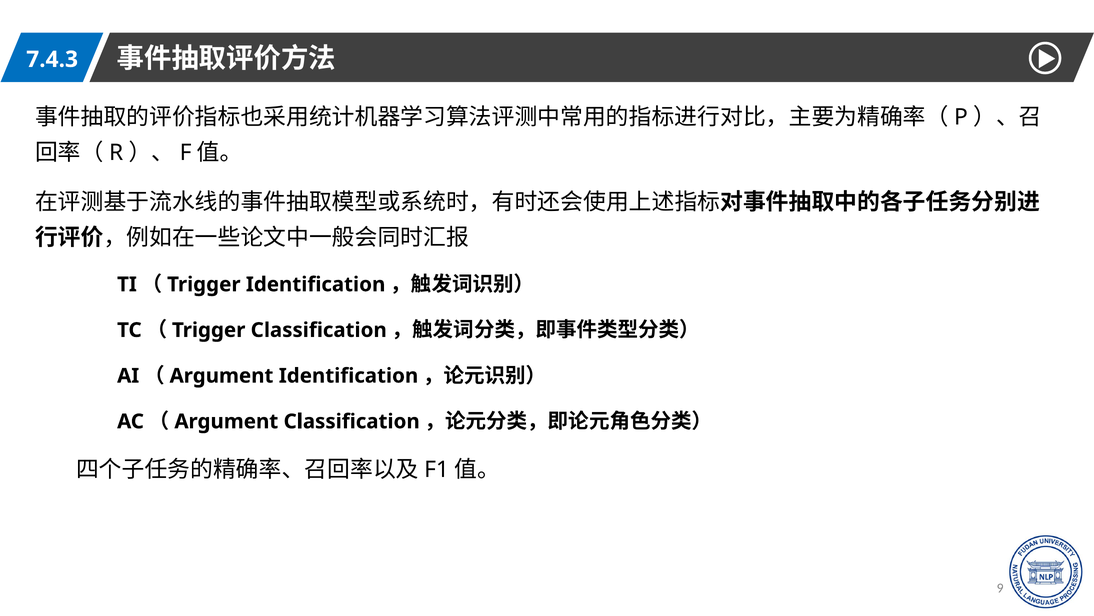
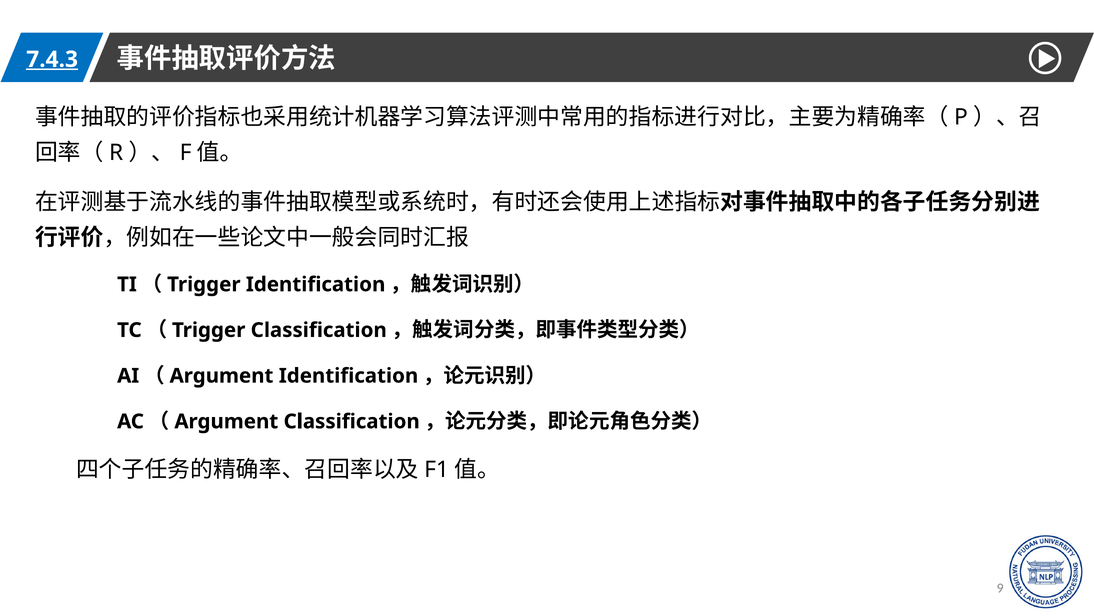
7.4.3 underline: none -> present (52, 59)
